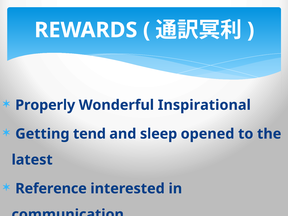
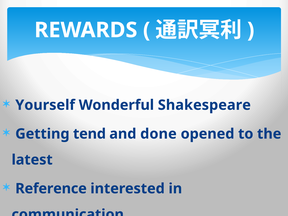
Properly: Properly -> Yourself (45, 105)
Inspirational: Inspirational -> Shakespeare (204, 105)
sleep: sleep -> done (158, 134)
